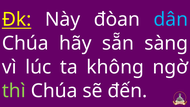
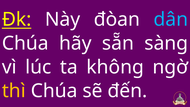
thì colour: light green -> yellow (14, 91)
